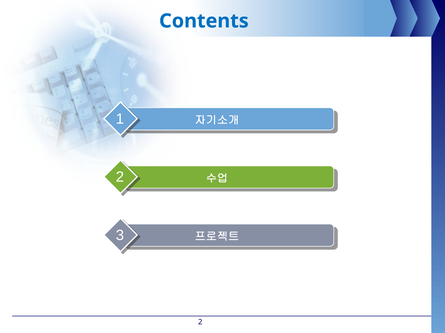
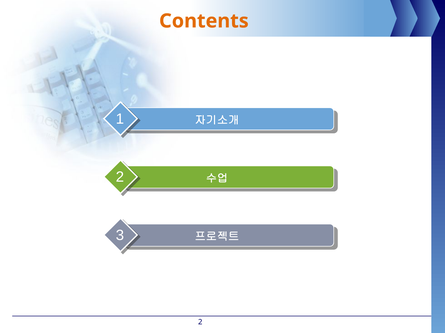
Contents colour: blue -> orange (204, 21)
